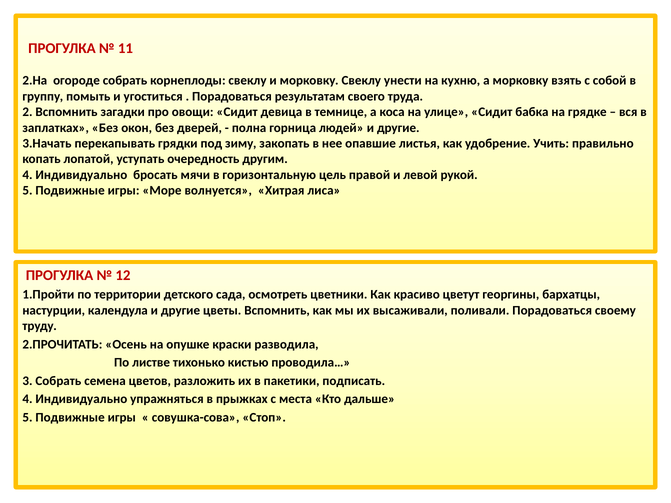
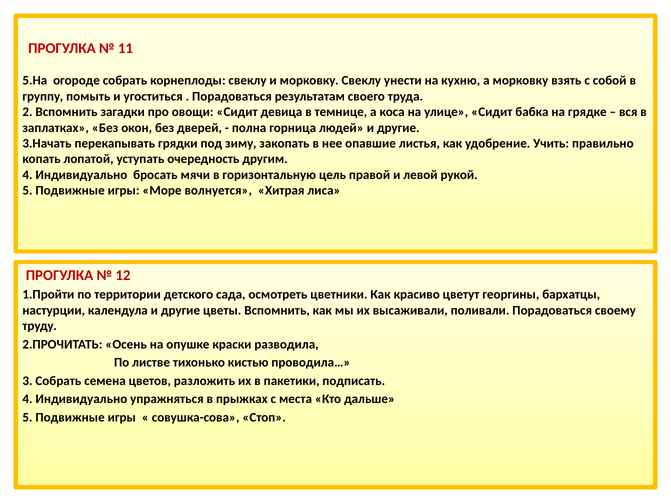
2.На: 2.На -> 5.На (35, 81)
